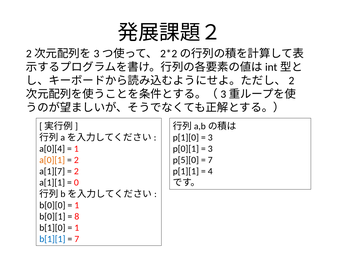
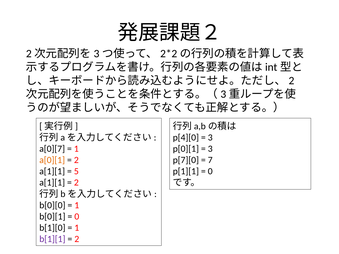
p[1][0: p[1][0 -> p[4][0 (186, 138)
a[0][4: a[0][4 -> a[0][7 (52, 149)
p[5][0: p[5][0 -> p[7][0 (186, 160)
a[1][7: a[1][7 -> a[1][1 (52, 172)
2: 2 -> 5 (76, 172)
4: 4 -> 0 (210, 172)
0: 0 -> 2 (76, 183)
8: 8 -> 0 (77, 217)
b[1][1 colour: blue -> purple (52, 239)
7: 7 -> 2 (77, 239)
